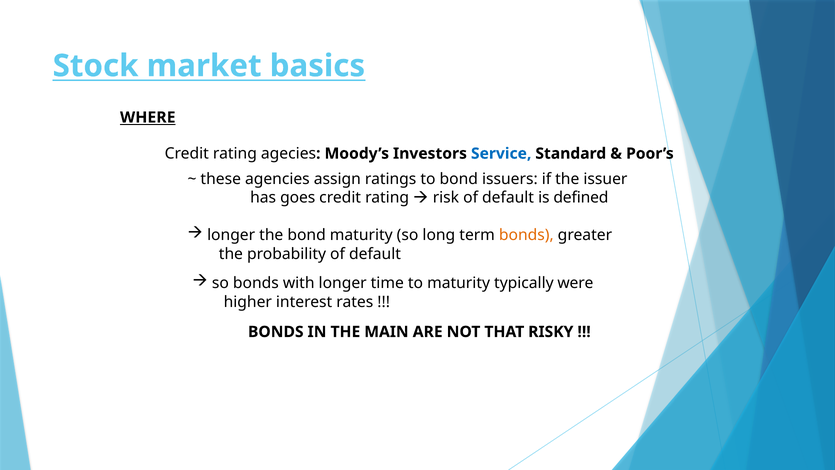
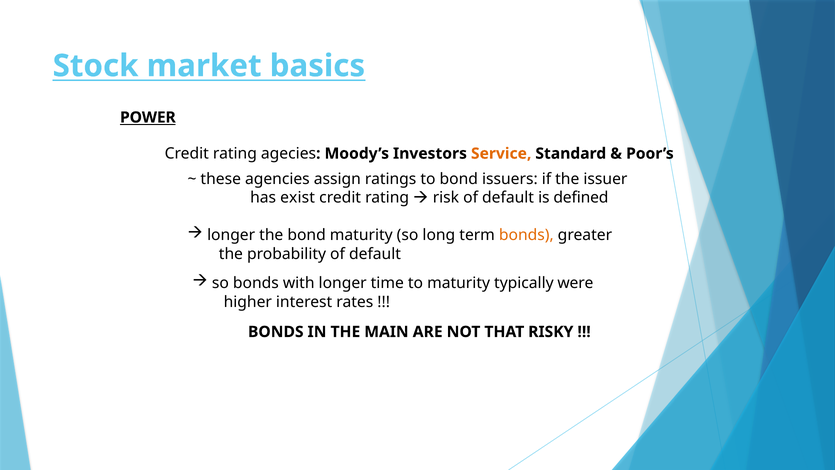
WHERE: WHERE -> POWER (148, 117)
Service colour: blue -> orange (501, 153)
goes: goes -> exist (298, 198)
